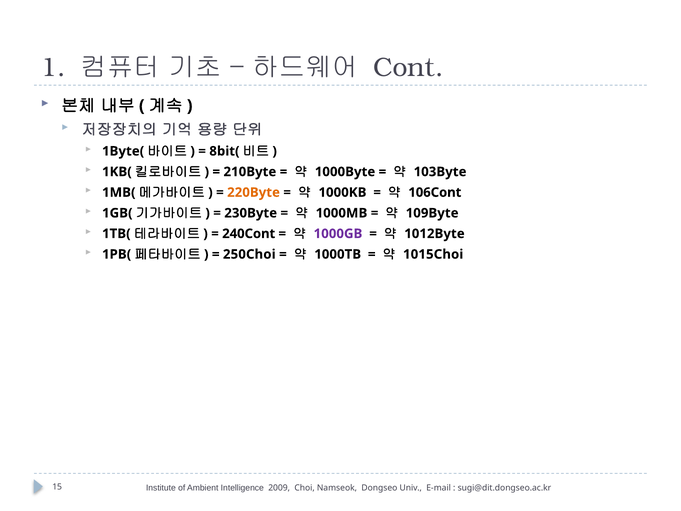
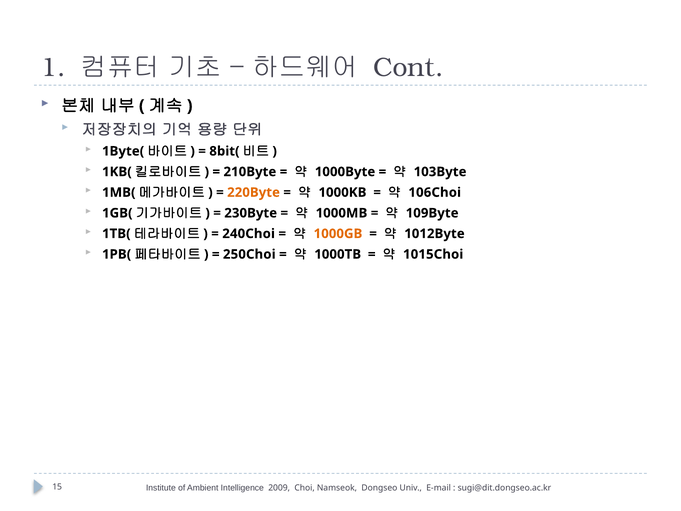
106Cont: 106Cont -> 106Choi (435, 192)
240Cont: 240Cont -> 240Choi (249, 234)
1000GB colour: purple -> orange (338, 234)
